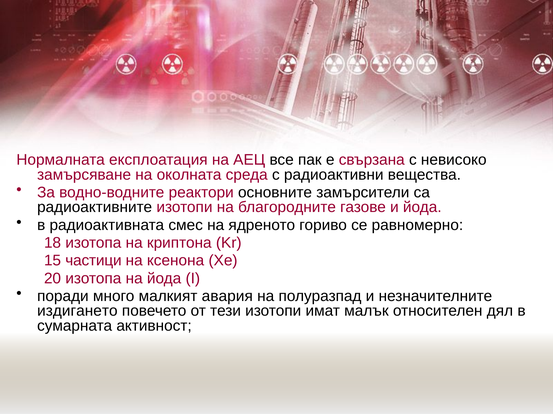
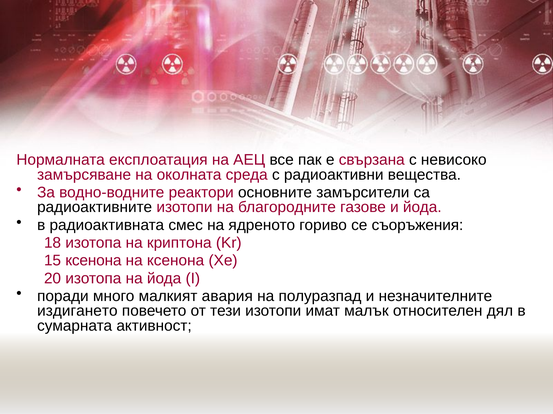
равномерно: равномерно -> съоръжения (417, 225)
15 частици: частици -> ксенона (93, 261)
